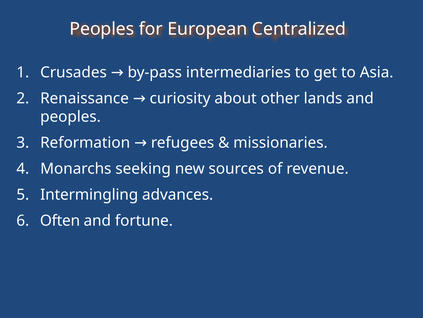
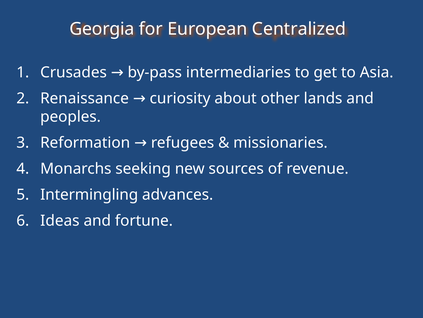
Peoples: Peoples -> Georgia (102, 29)
Often: Often -> Ideas (60, 220)
